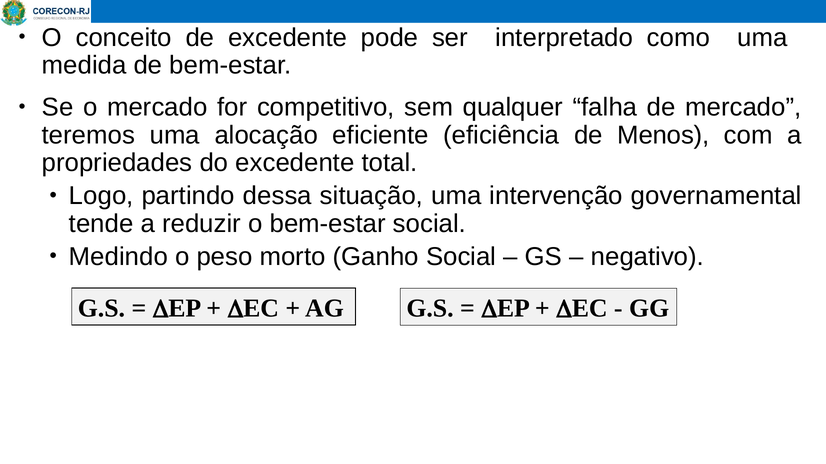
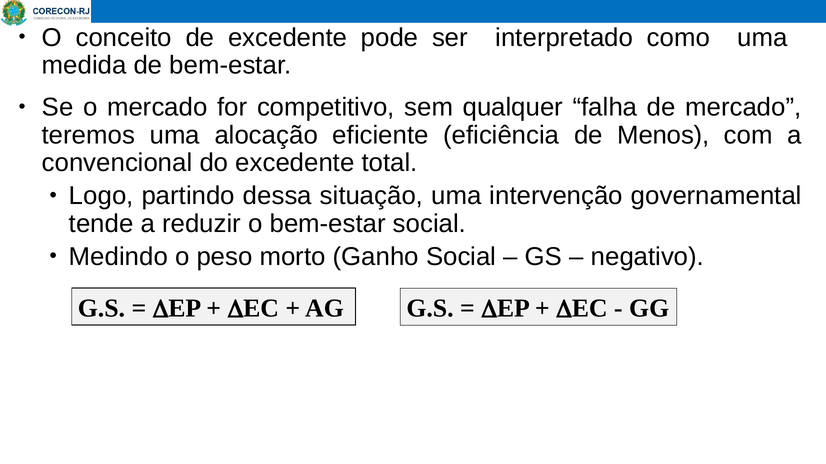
propriedades: propriedades -> convencional (117, 163)
